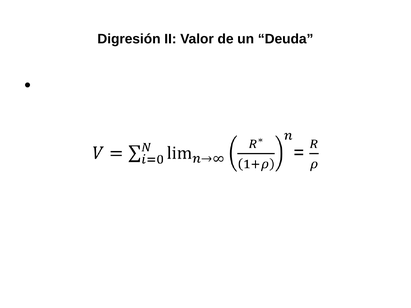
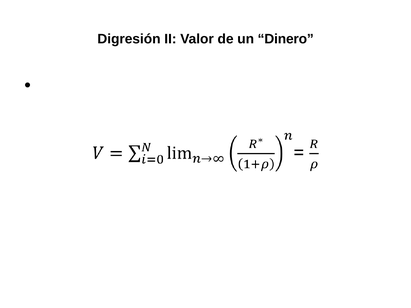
Deuda: Deuda -> Dinero (286, 39)
